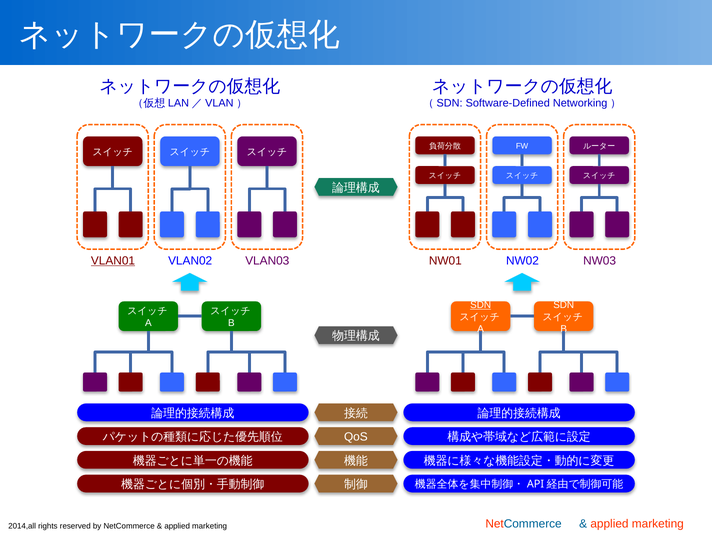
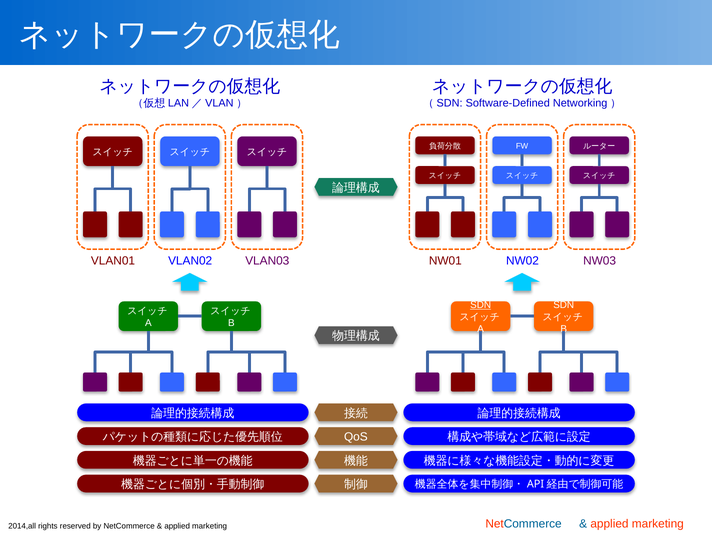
VLAN01 underline: present -> none (113, 261)
